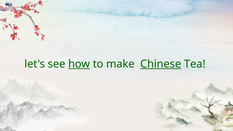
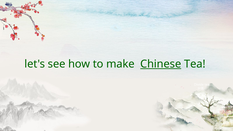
how underline: present -> none (79, 64)
